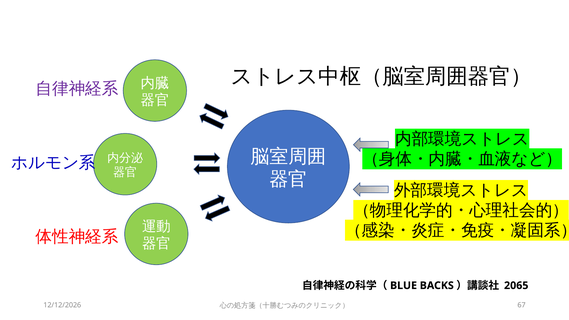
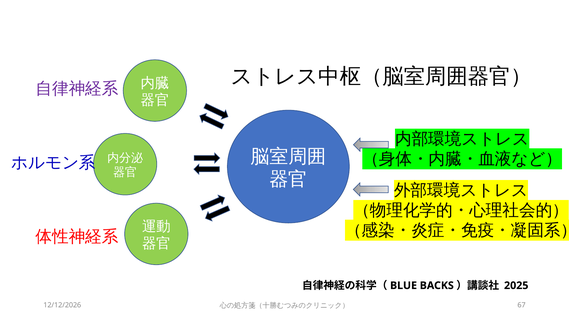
2065: 2065 -> 2025 (516, 286)
